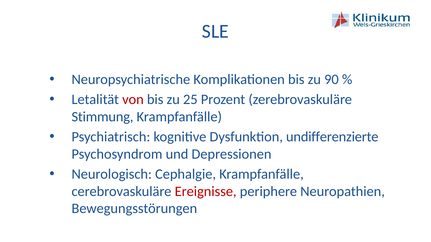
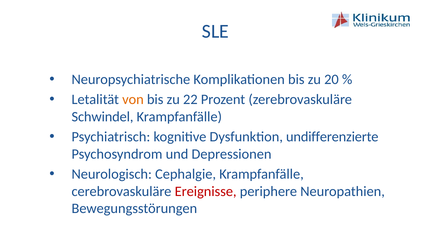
90: 90 -> 20 (331, 80)
von colour: red -> orange (133, 100)
25: 25 -> 22 (190, 100)
Stimmung: Stimmung -> Schwindel (102, 117)
